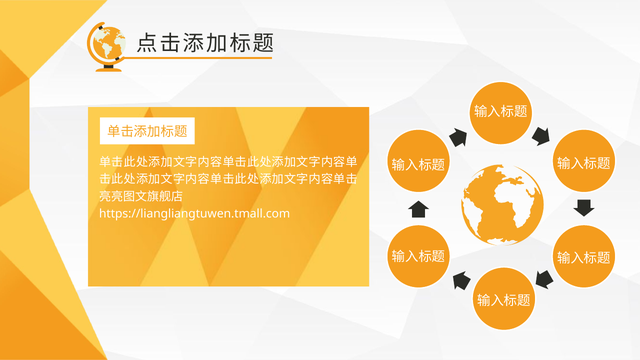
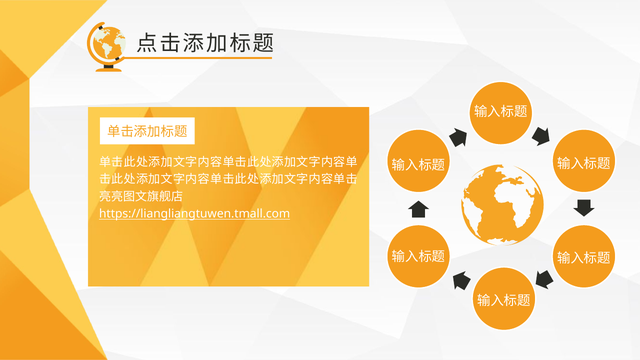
https://liangliangtuwen.tmall.com underline: none -> present (195, 214)
